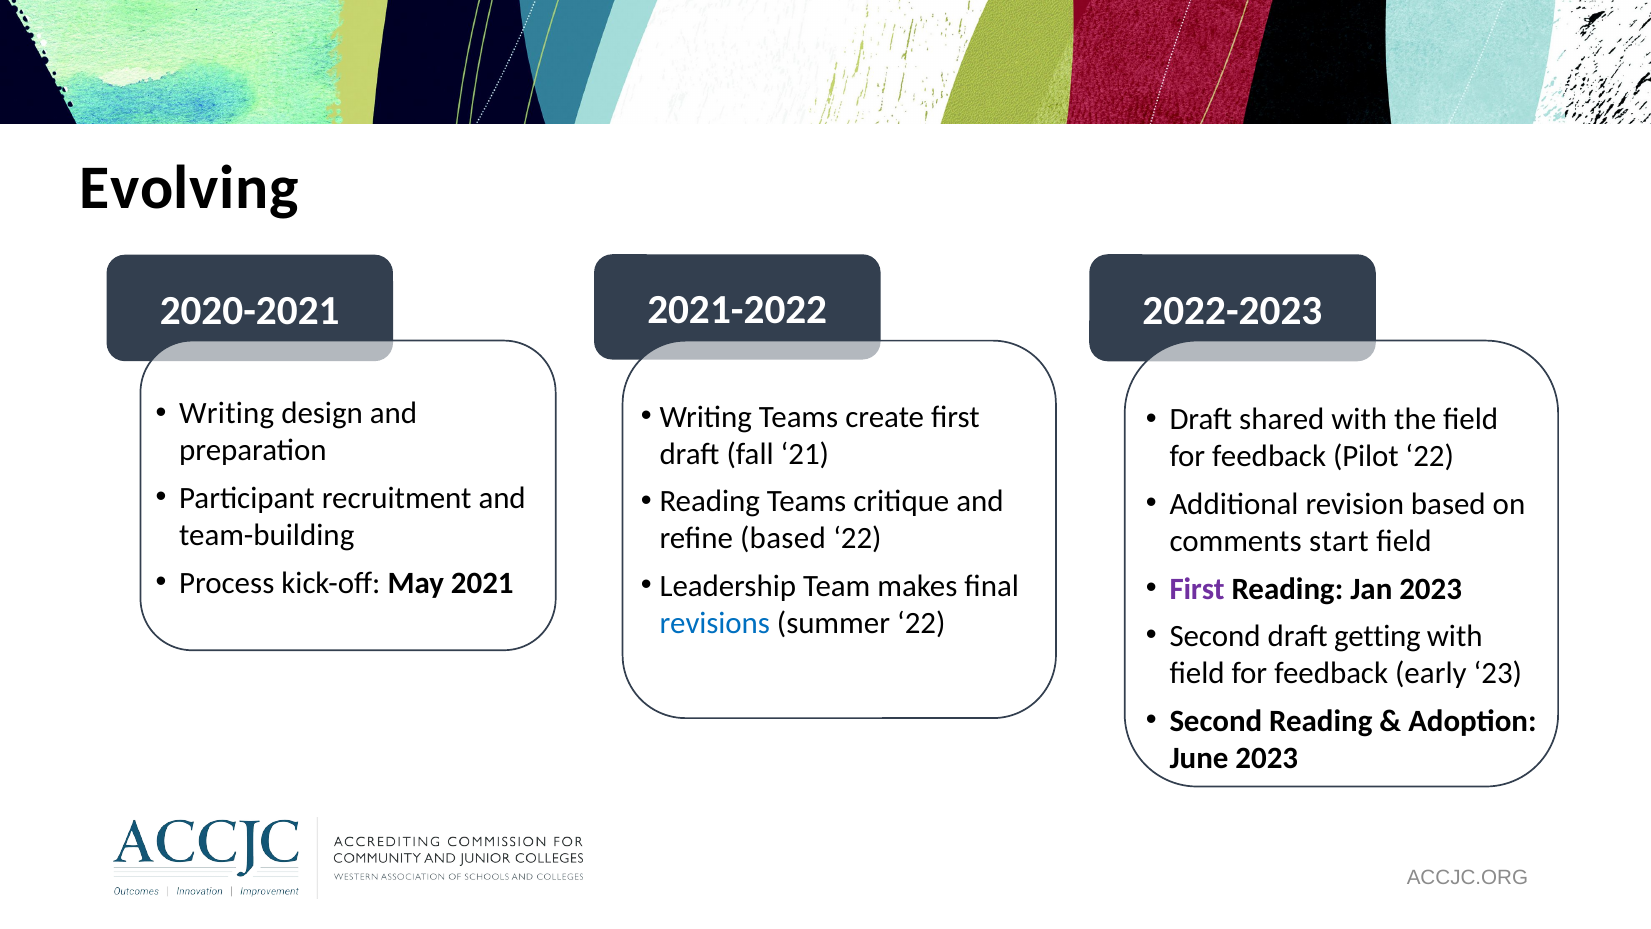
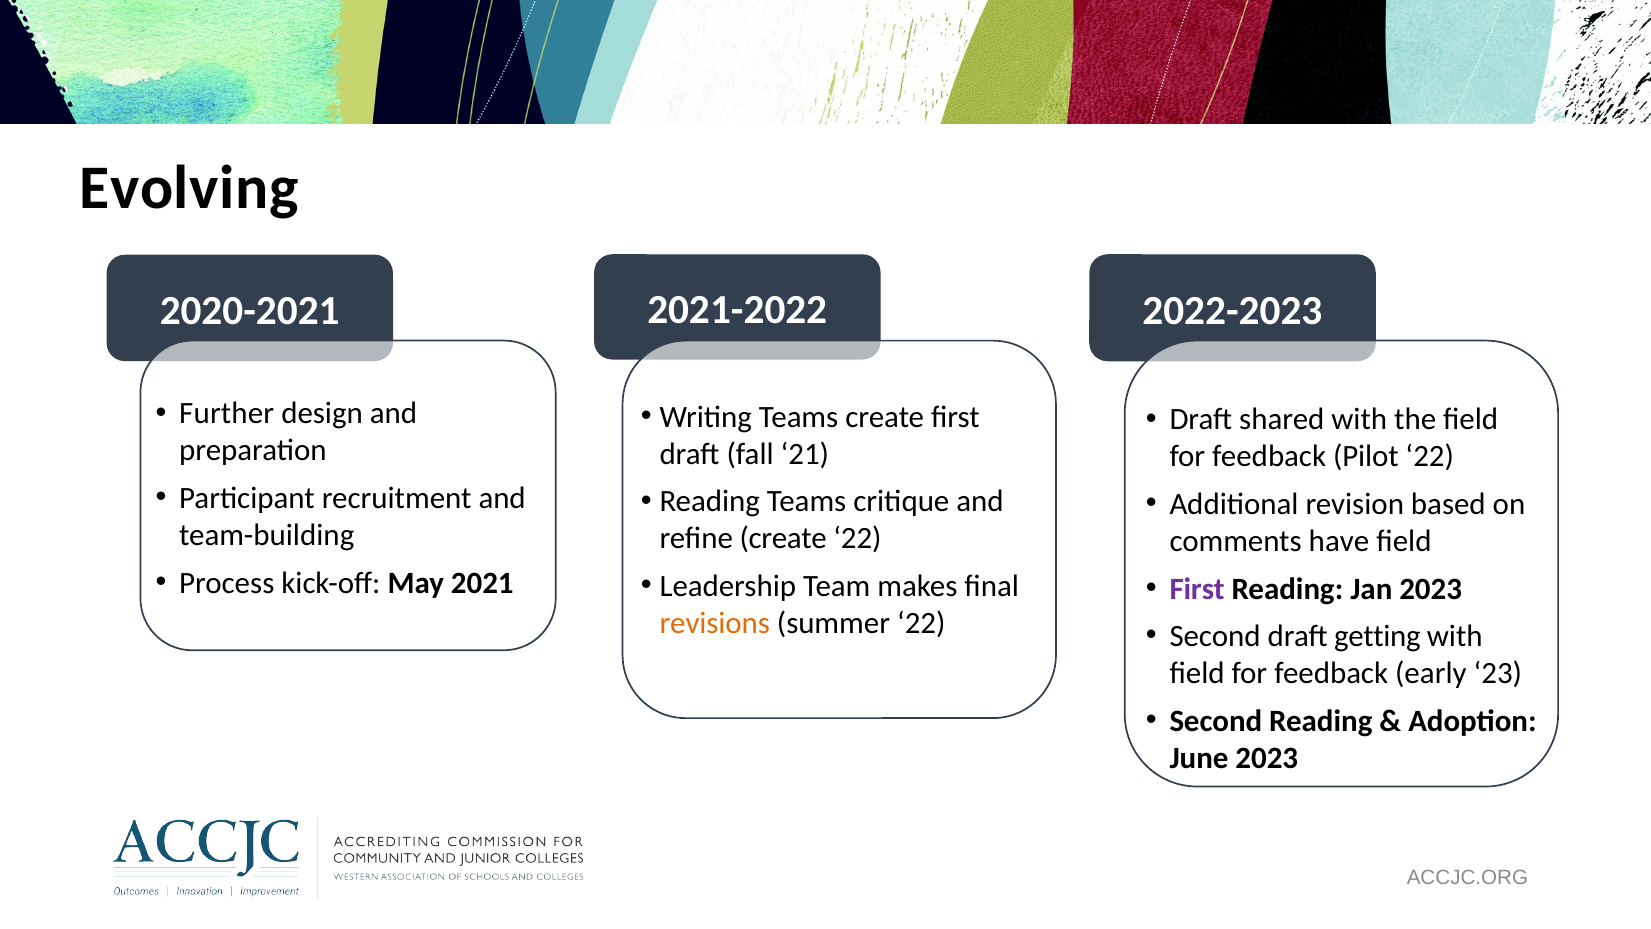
Writing: Writing -> Further (227, 413)
refine based: based -> create (783, 539)
start: start -> have (1339, 541)
revisions colour: blue -> orange (715, 623)
